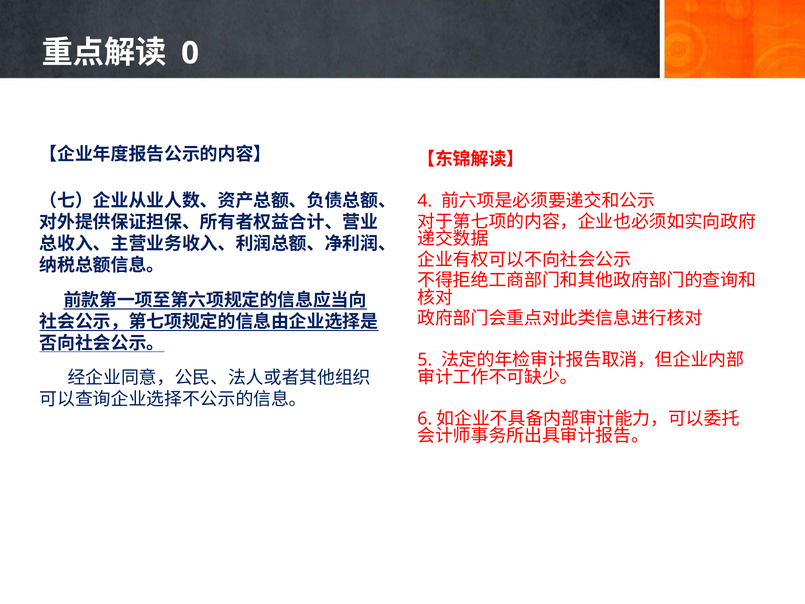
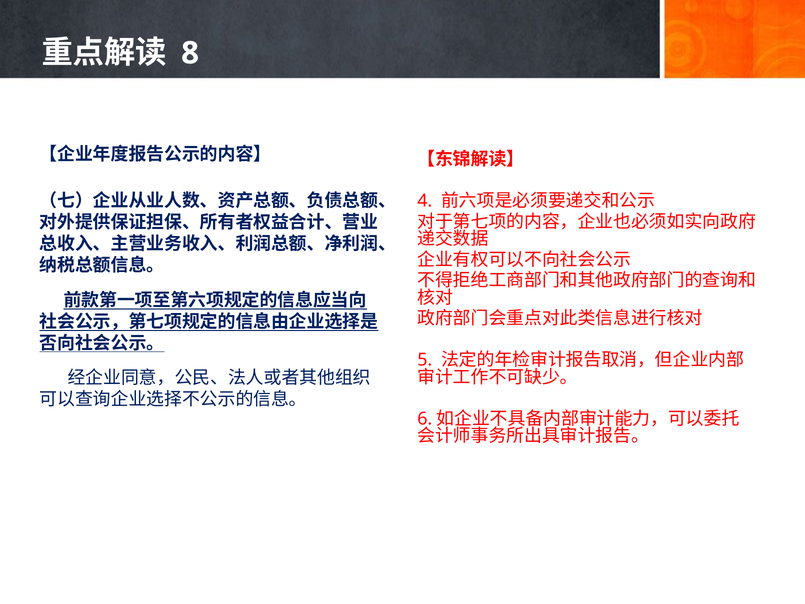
0: 0 -> 8 (190, 53)
